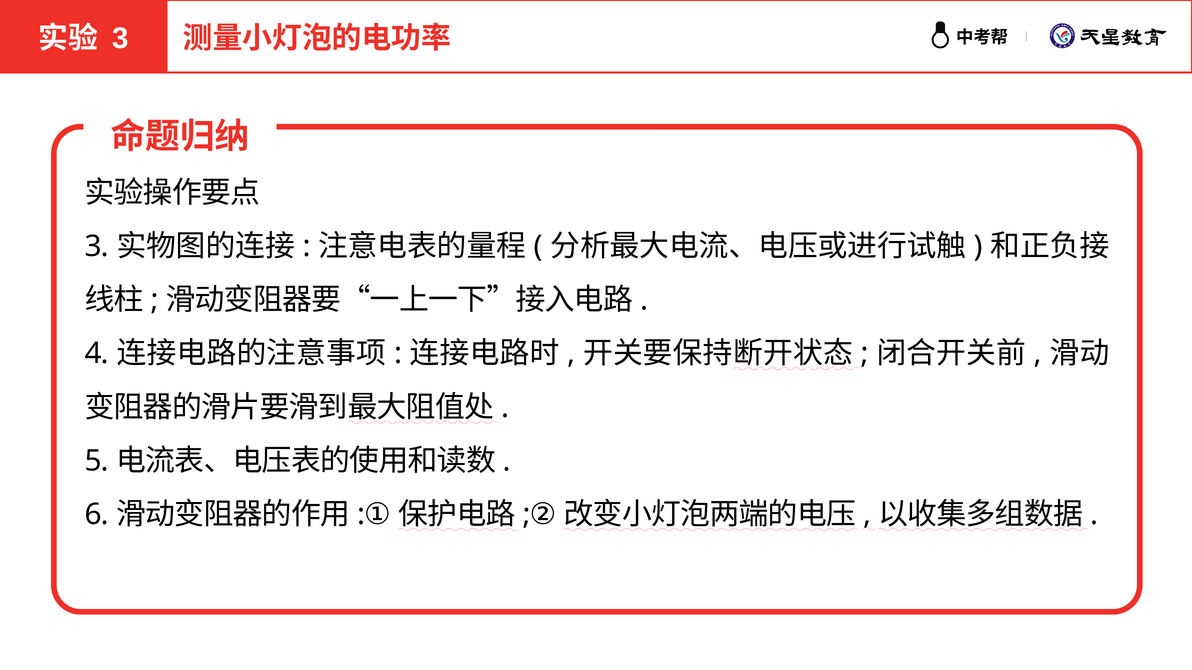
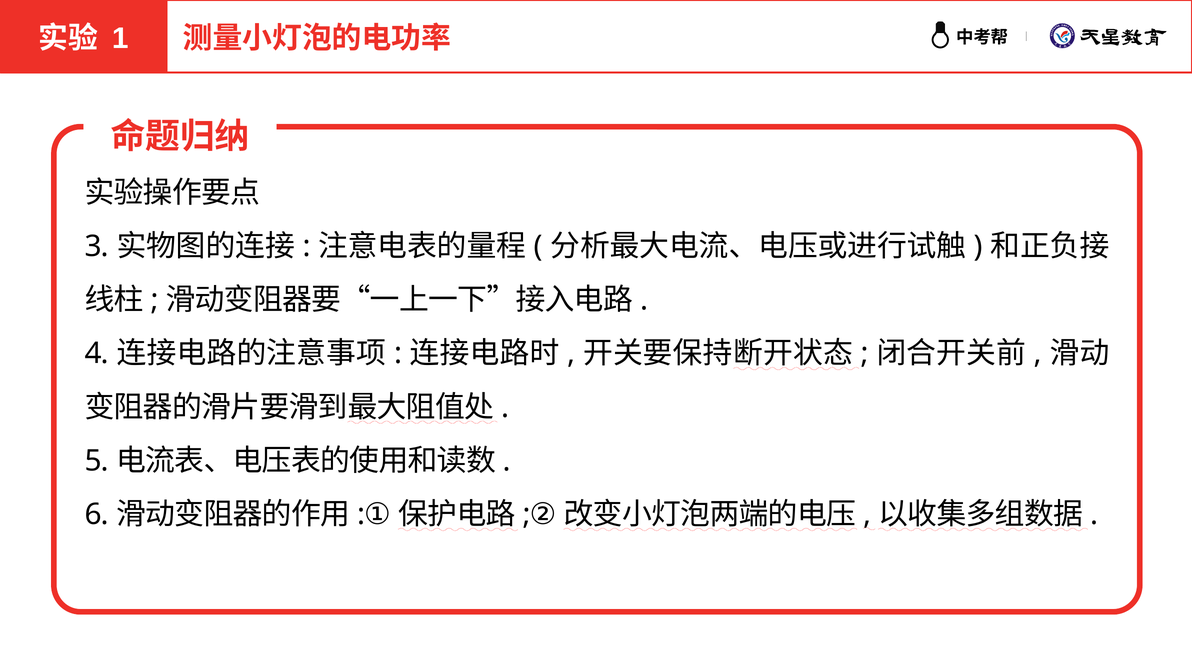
3: 3 -> 1 (120, 38)
